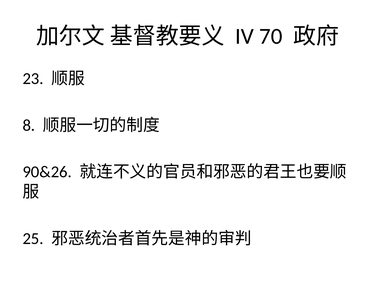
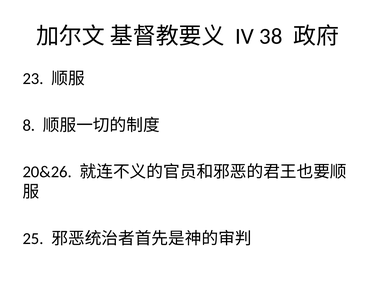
70: 70 -> 38 (271, 36)
90&26: 90&26 -> 20&26 (47, 172)
